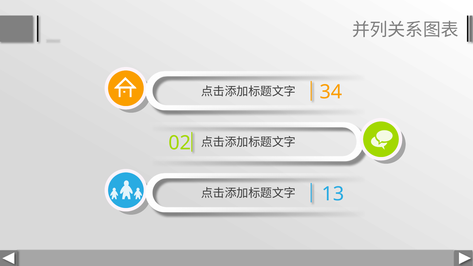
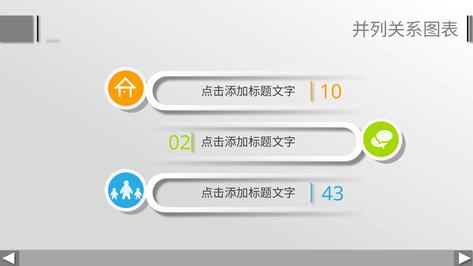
34: 34 -> 10 (331, 92)
13: 13 -> 43 (333, 194)
